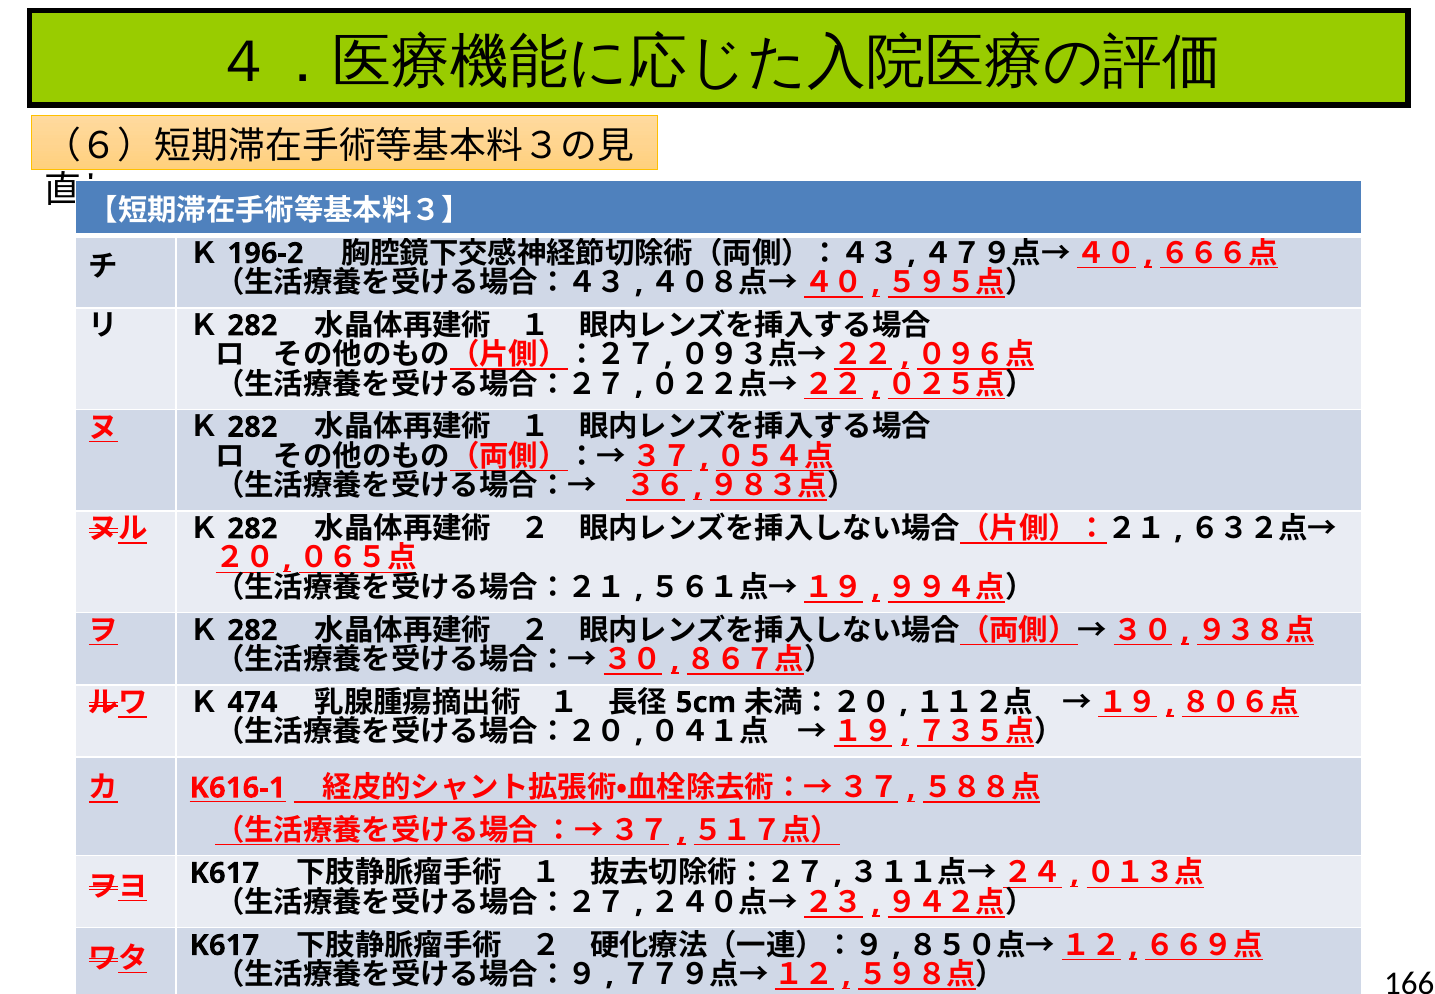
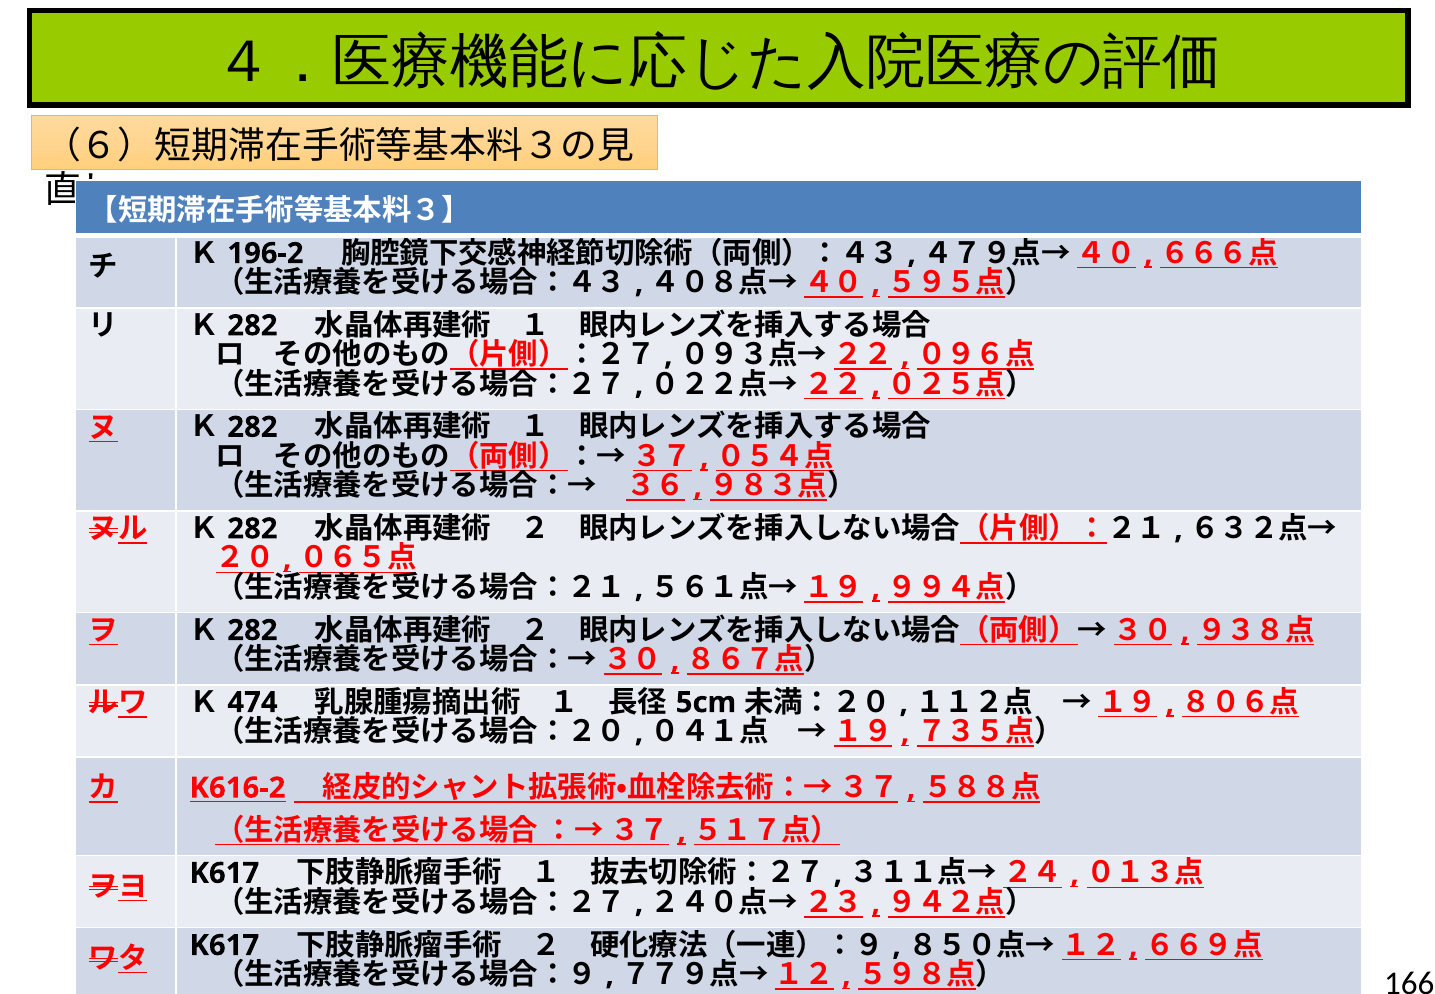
K616-1: K616-1 -> K616-2 (238, 787)
